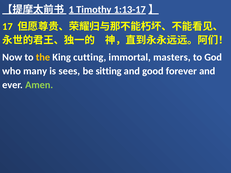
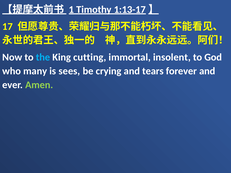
the colour: yellow -> light blue (43, 57)
masters: masters -> insolent (172, 57)
sitting: sitting -> crying (109, 71)
good: good -> tears (153, 71)
